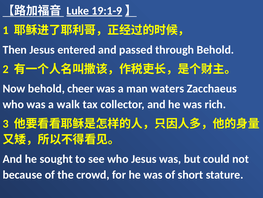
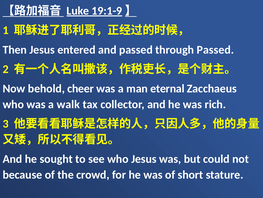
through Behold: Behold -> Passed (215, 50)
waters: waters -> eternal (167, 88)
